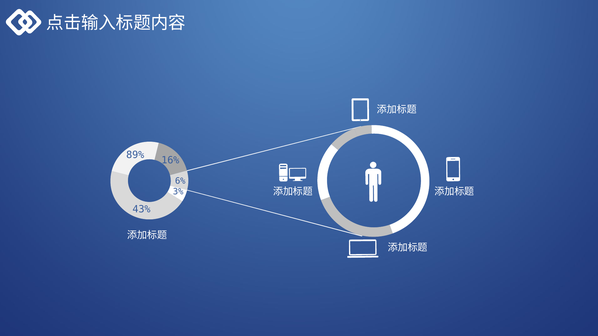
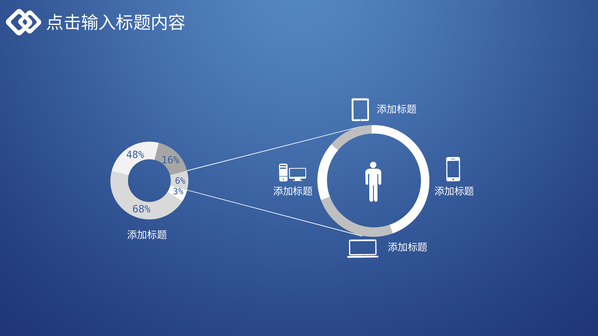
89%: 89% -> 48% (135, 155)
43%: 43% -> 68% (141, 210)
